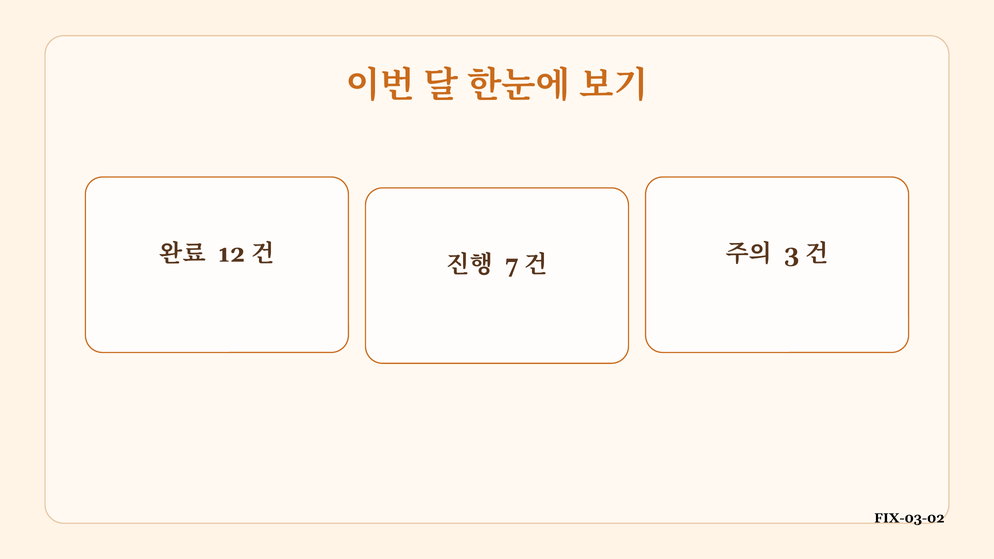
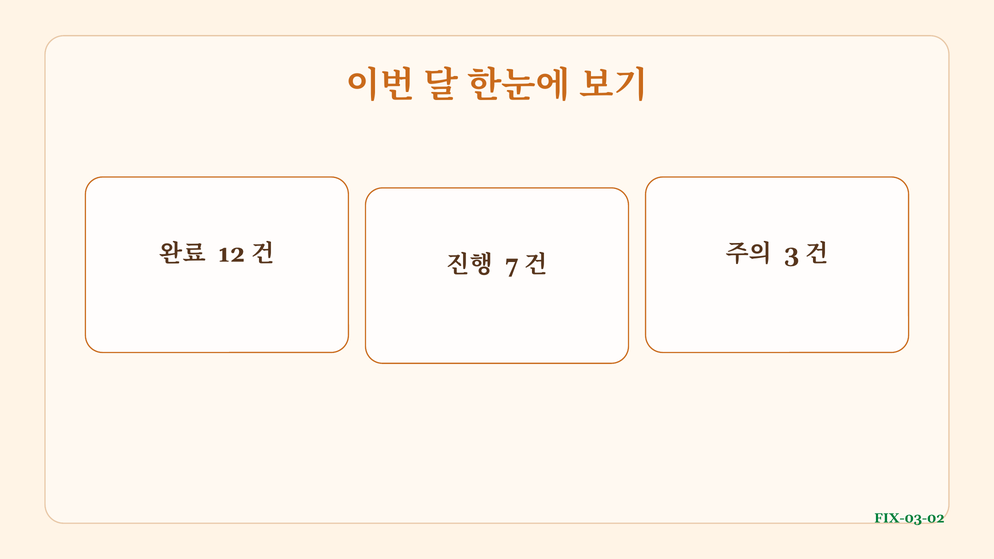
FIX-03-02 colour: black -> green (909, 518)
